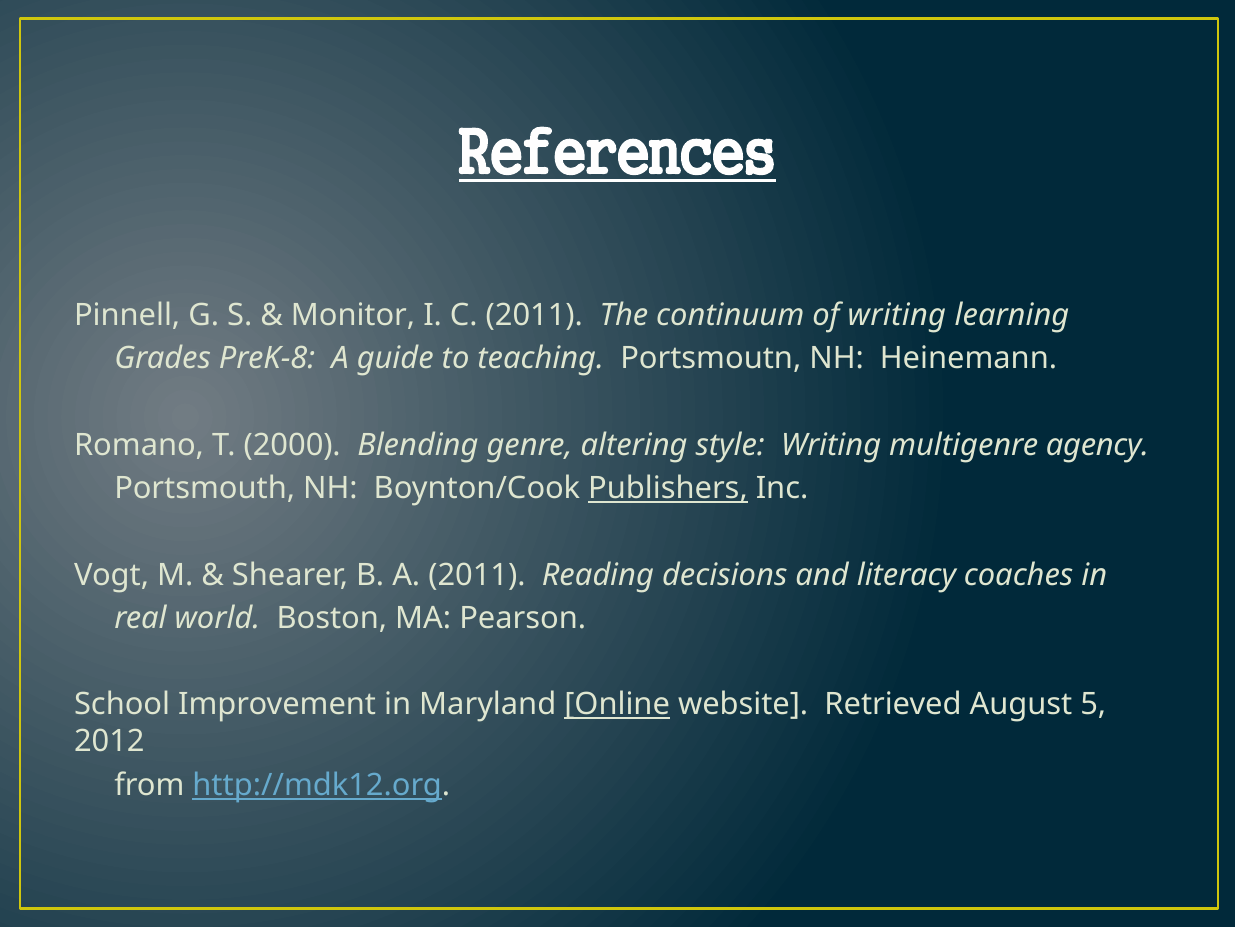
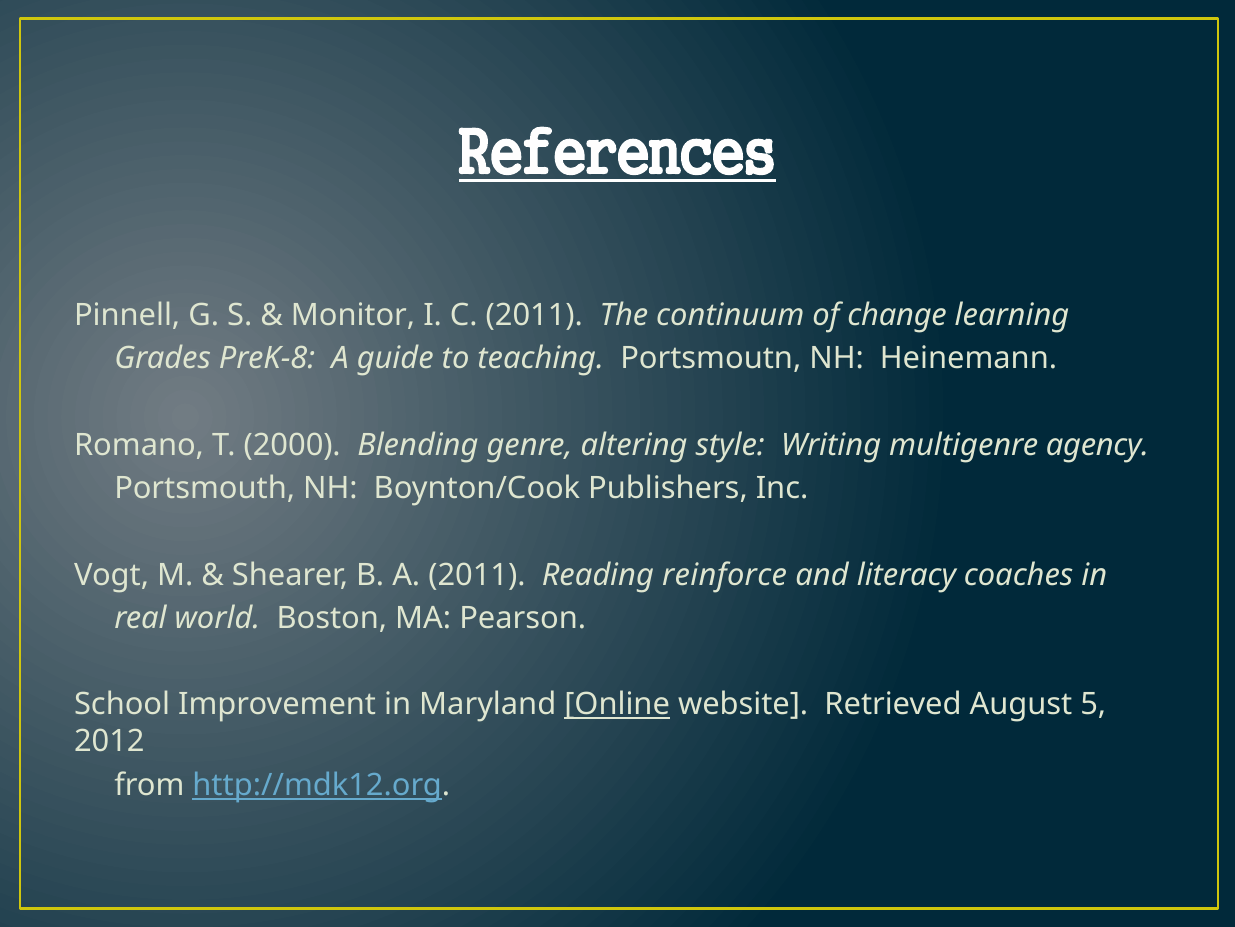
of writing: writing -> change (897, 315)
Publishers underline: present -> none (668, 488)
decisions: decisions -> reinforce (725, 574)
